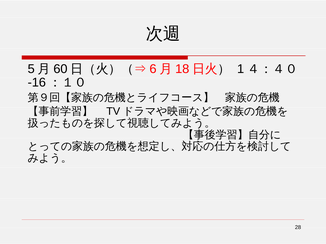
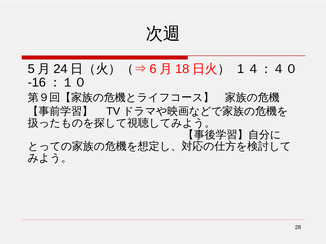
60: 60 -> 24 (60, 69)
